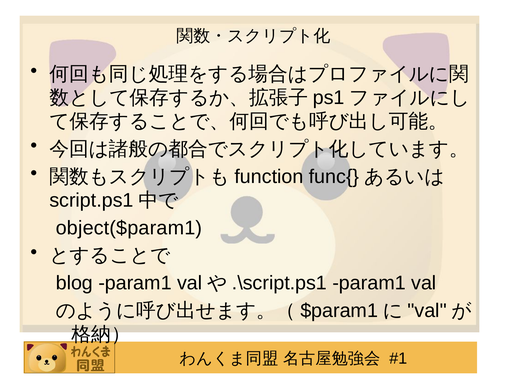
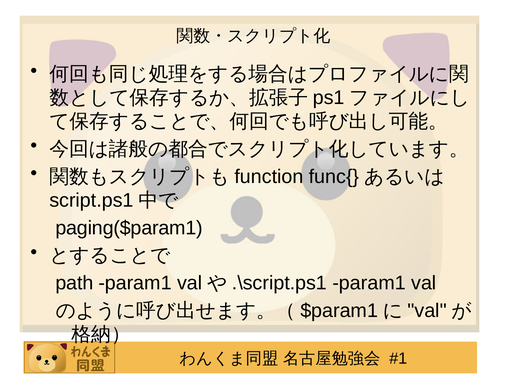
object($param1: object($param1 -> paging($param1 (129, 228)
blog: blog -> path (74, 283)
